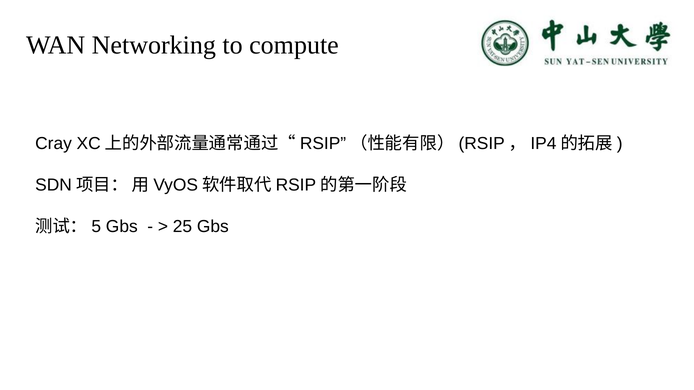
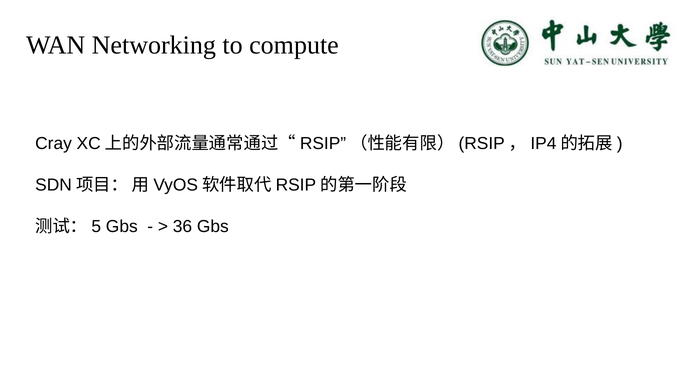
25: 25 -> 36 (183, 227)
